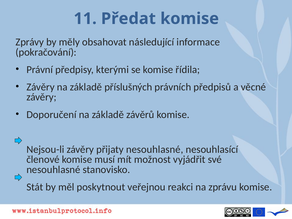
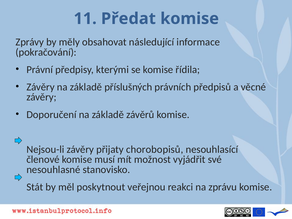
přijaty nesouhlasné: nesouhlasné -> chorobopisů (155, 149)
